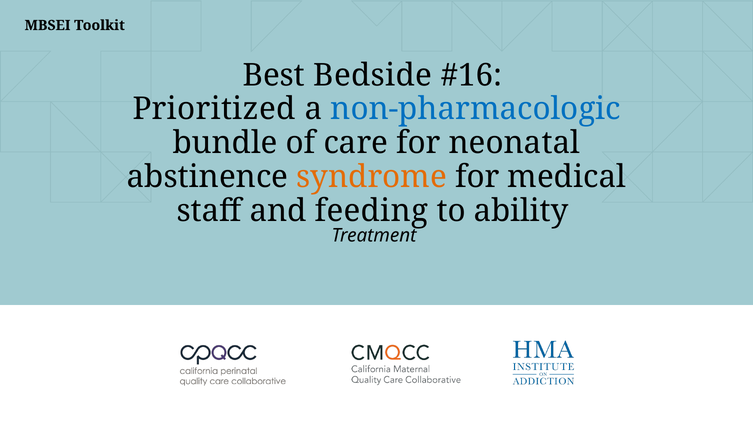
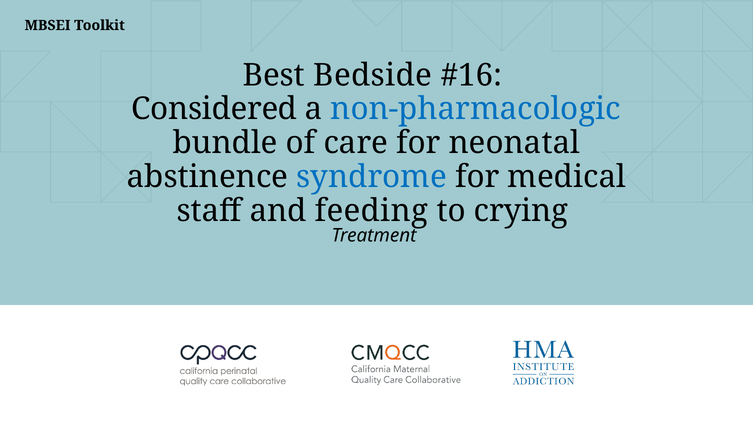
Prioritized: Prioritized -> Considered (214, 109)
syndrome colour: orange -> blue (372, 177)
ability: ability -> crying (521, 211)
